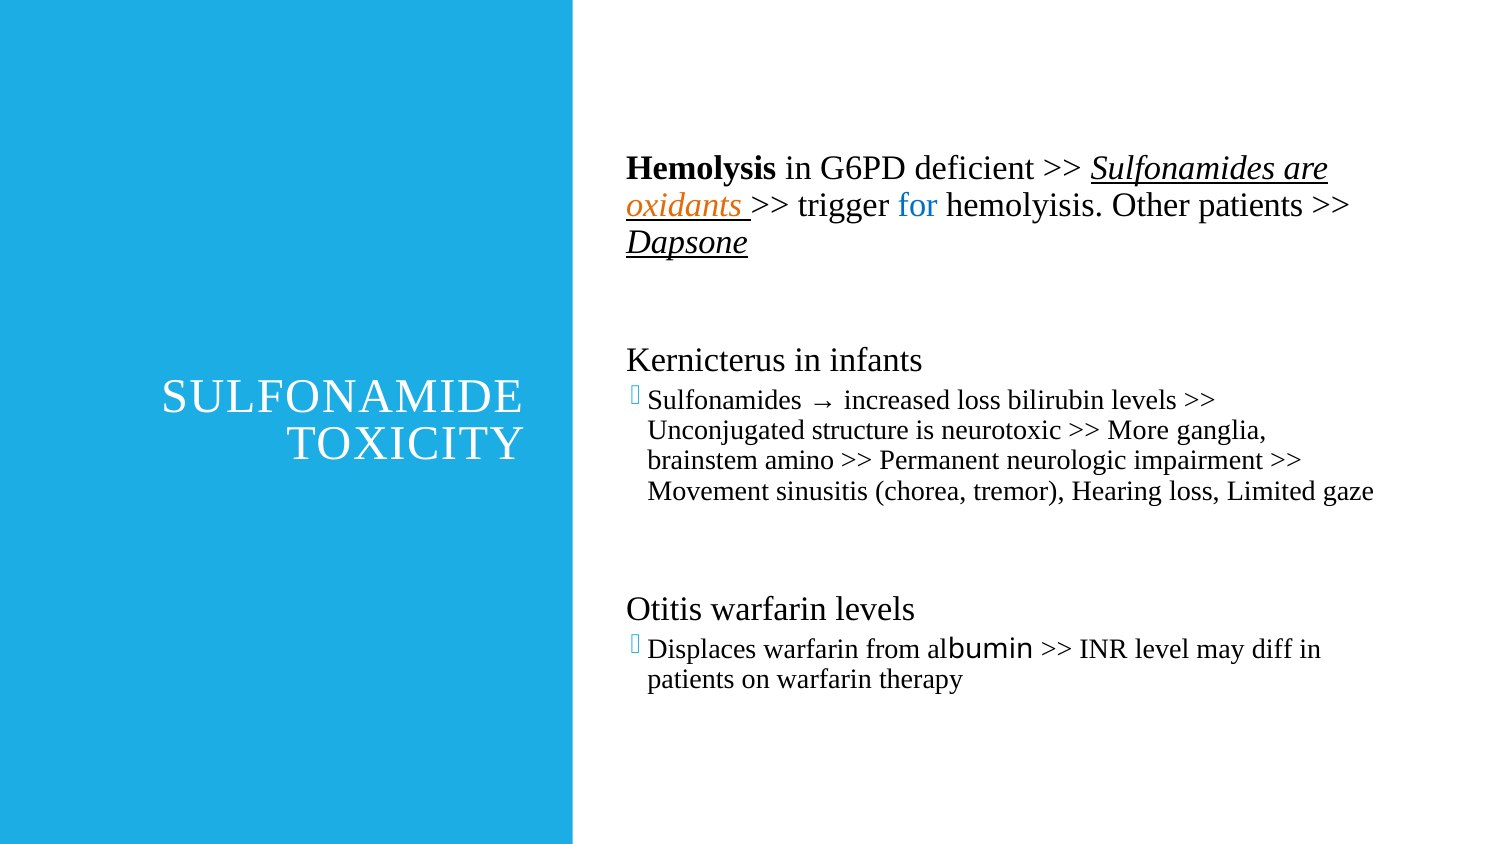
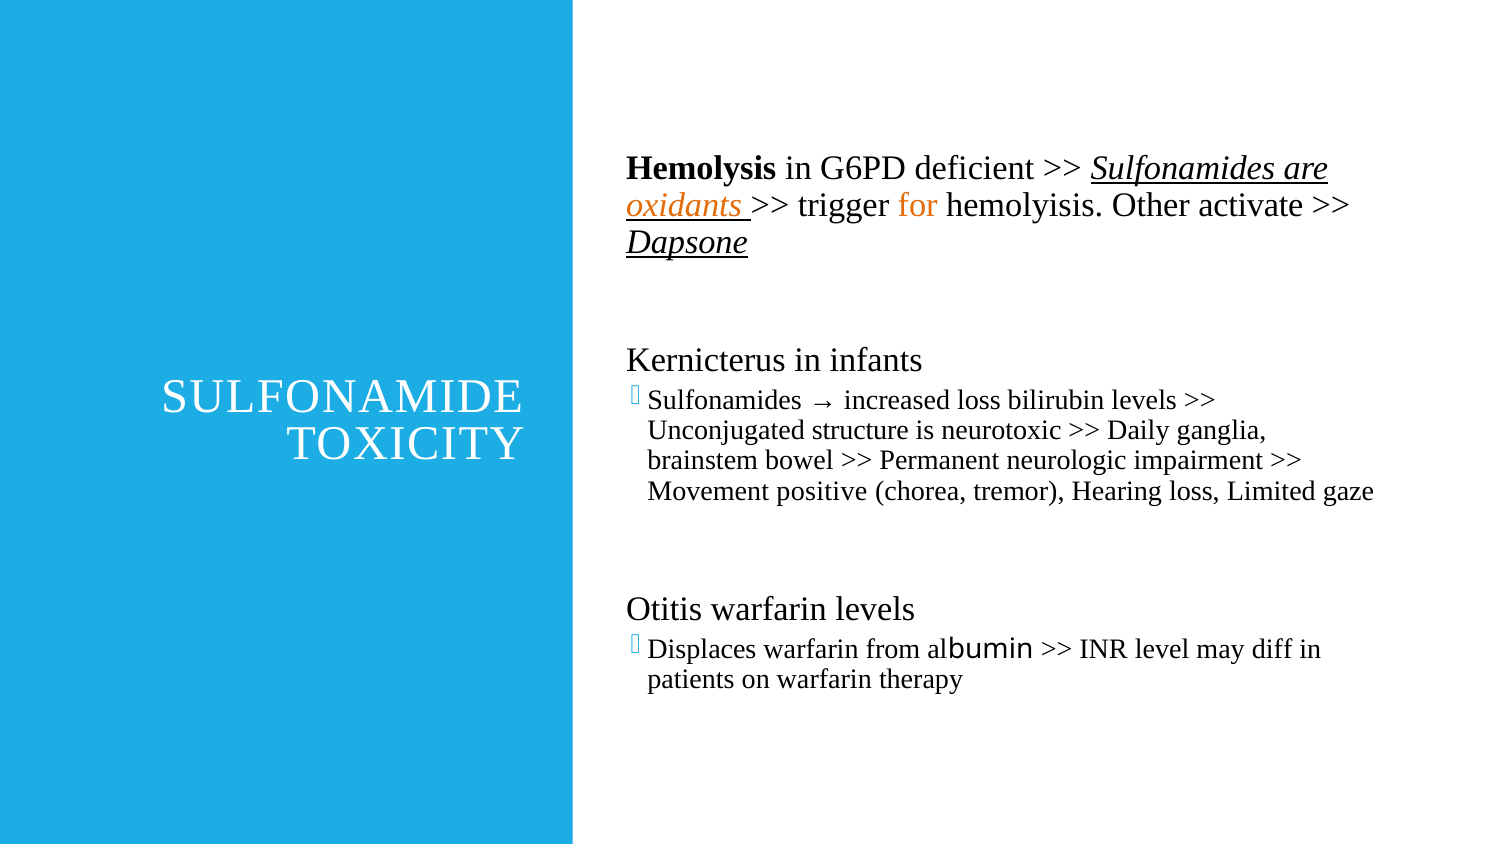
for colour: blue -> orange (918, 205)
Other patients: patients -> activate (1251, 205)
More: More -> Daily (1138, 430)
amino: amino -> bowel (799, 461)
sinusitis: sinusitis -> positive (822, 491)
